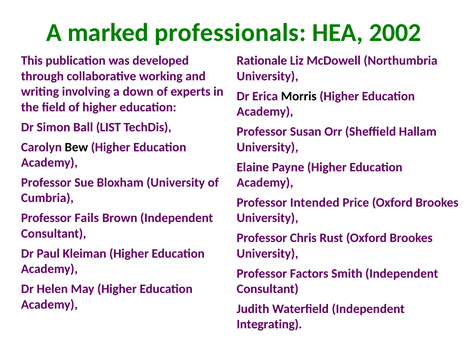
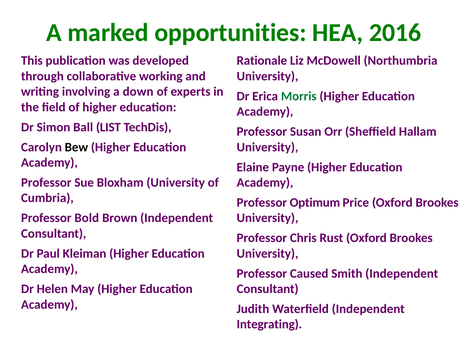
professionals: professionals -> opportunities (230, 33)
2002: 2002 -> 2016 (395, 33)
Morris colour: black -> green (299, 96)
Intended: Intended -> Optimum (315, 203)
Fails: Fails -> Bold (87, 218)
Factors: Factors -> Caused (309, 273)
